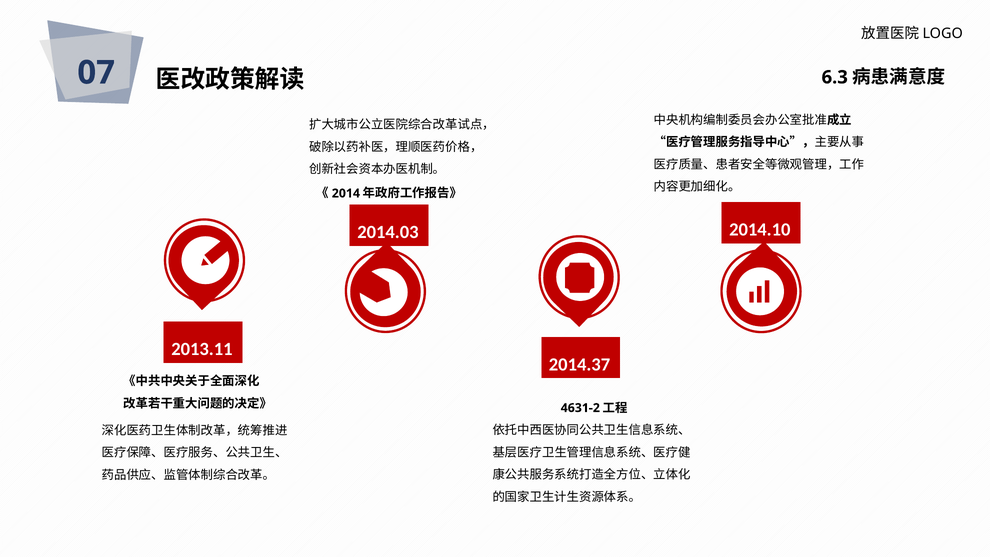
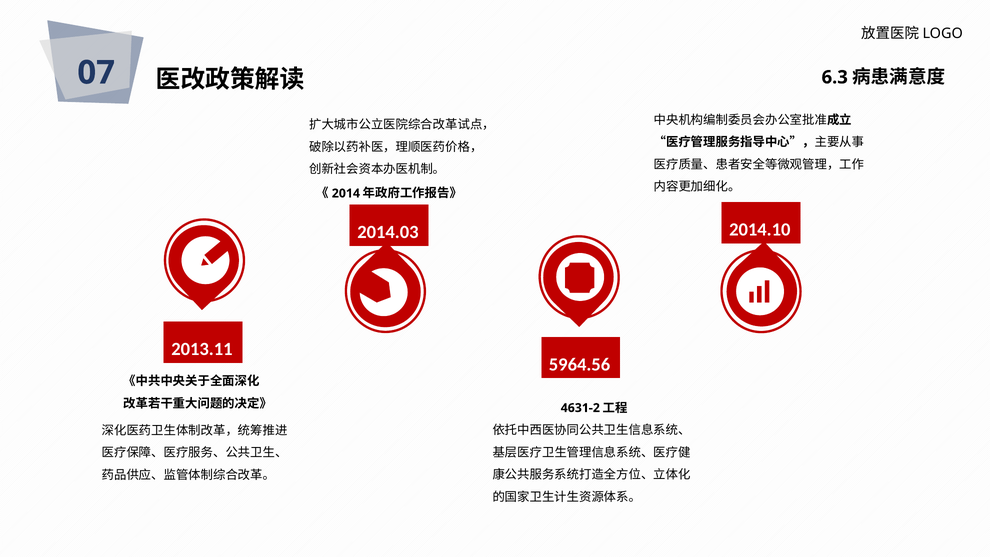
2014.37: 2014.37 -> 5964.56 (580, 364)
